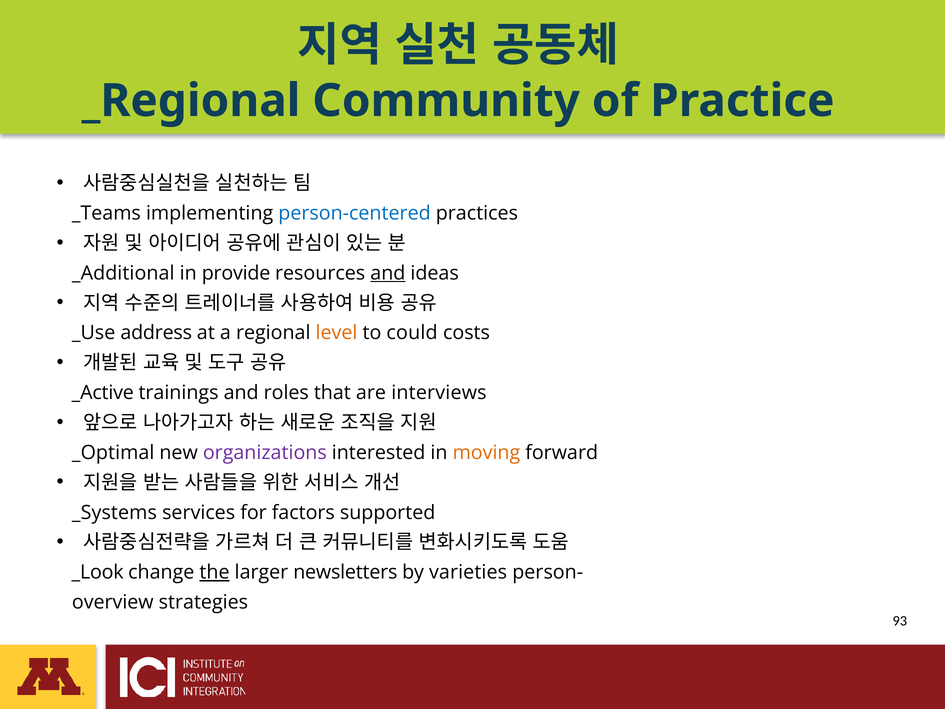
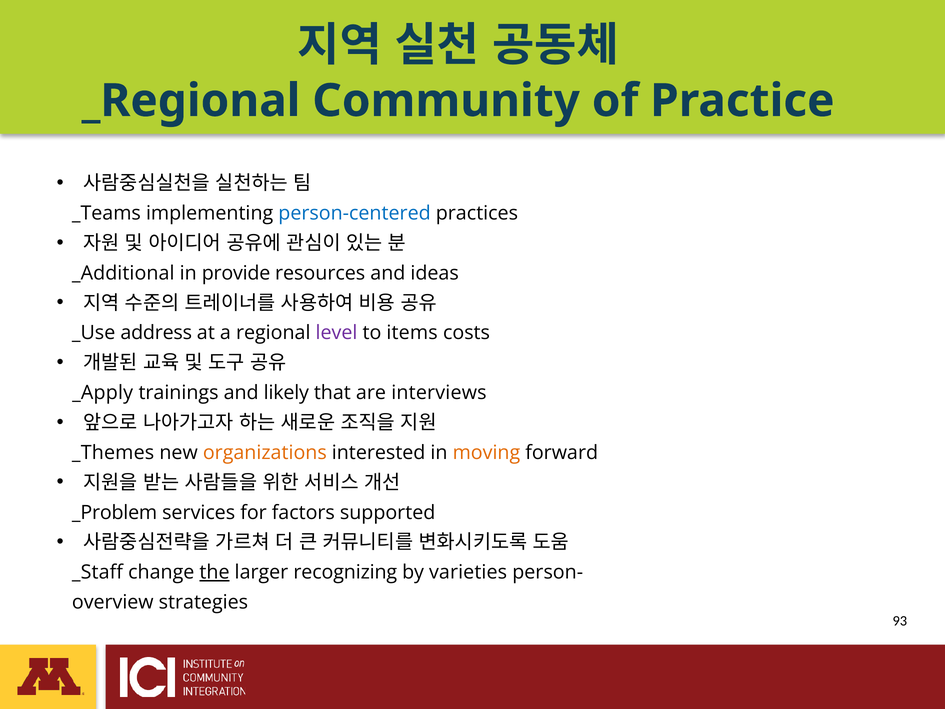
and underline: present -> none (388, 273)
level colour: orange -> purple (337, 333)
could: could -> items (412, 333)
_Active: _Active -> _Apply (103, 393)
roles: roles -> likely (286, 393)
_Optimal: _Optimal -> _Themes (113, 452)
organizations colour: purple -> orange (265, 452)
_Systems: _Systems -> _Problem (115, 512)
_Look: _Look -> _Staff (97, 572)
newsletters: newsletters -> recognizing (345, 572)
